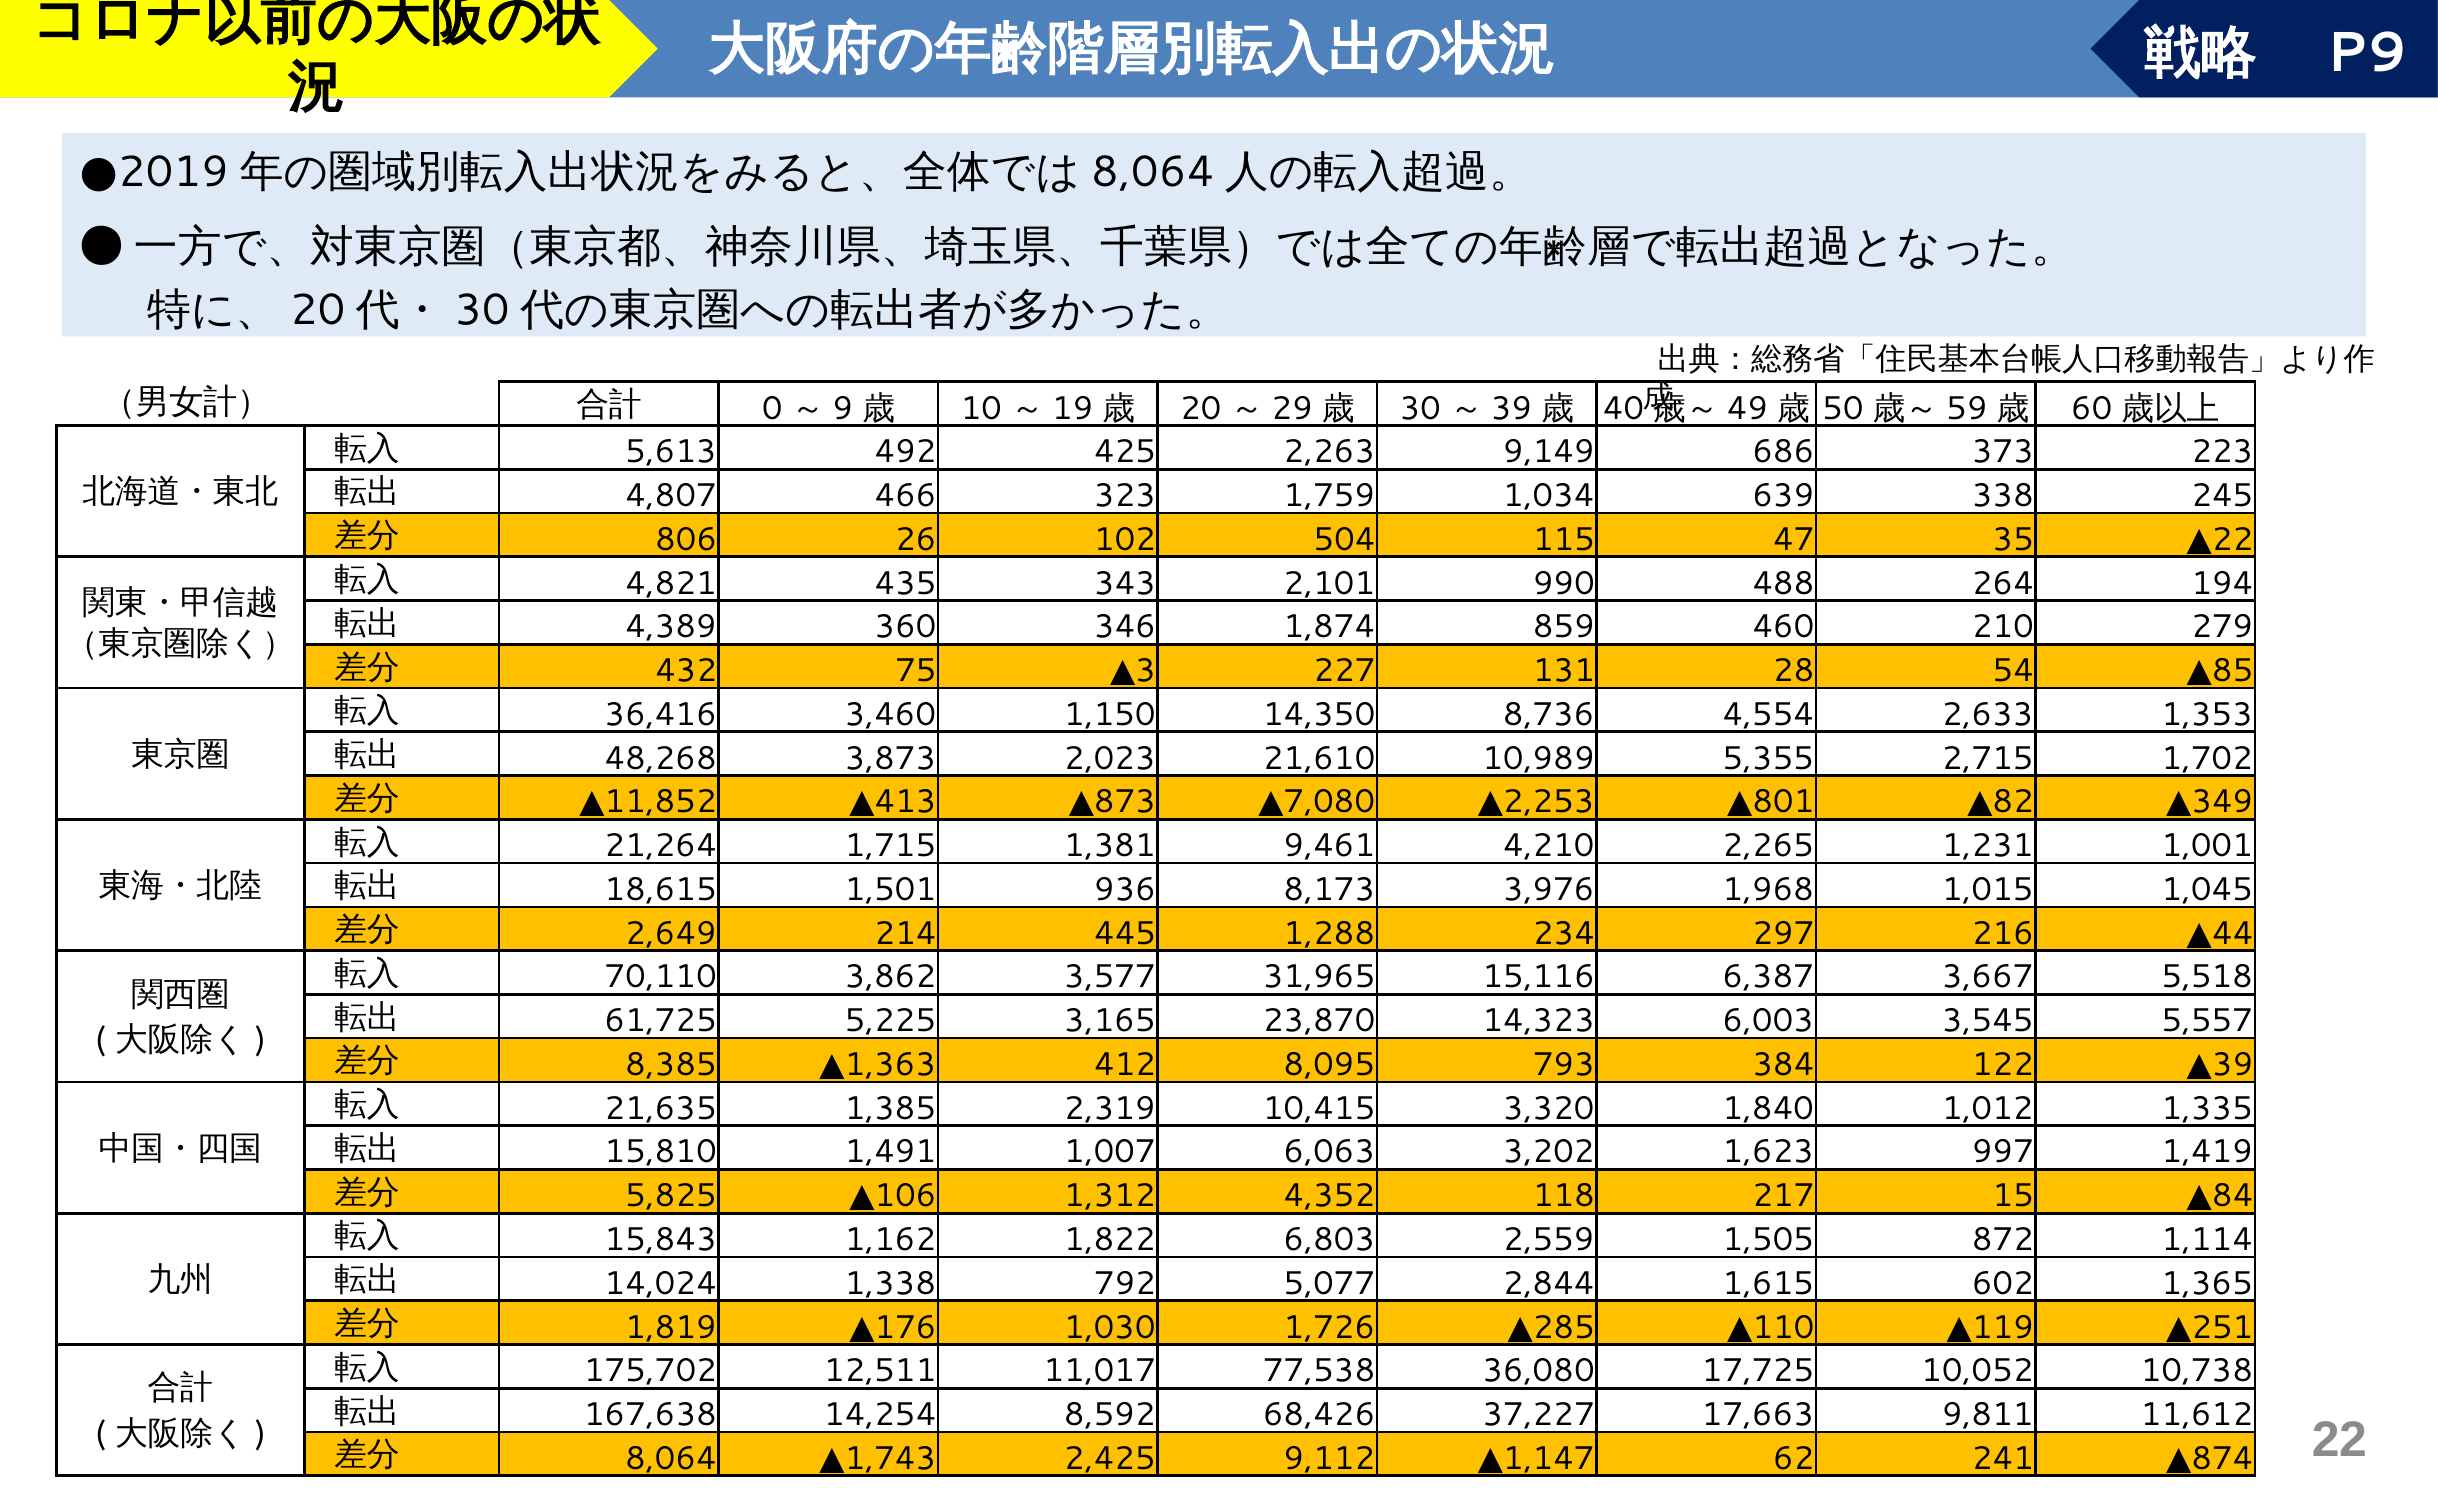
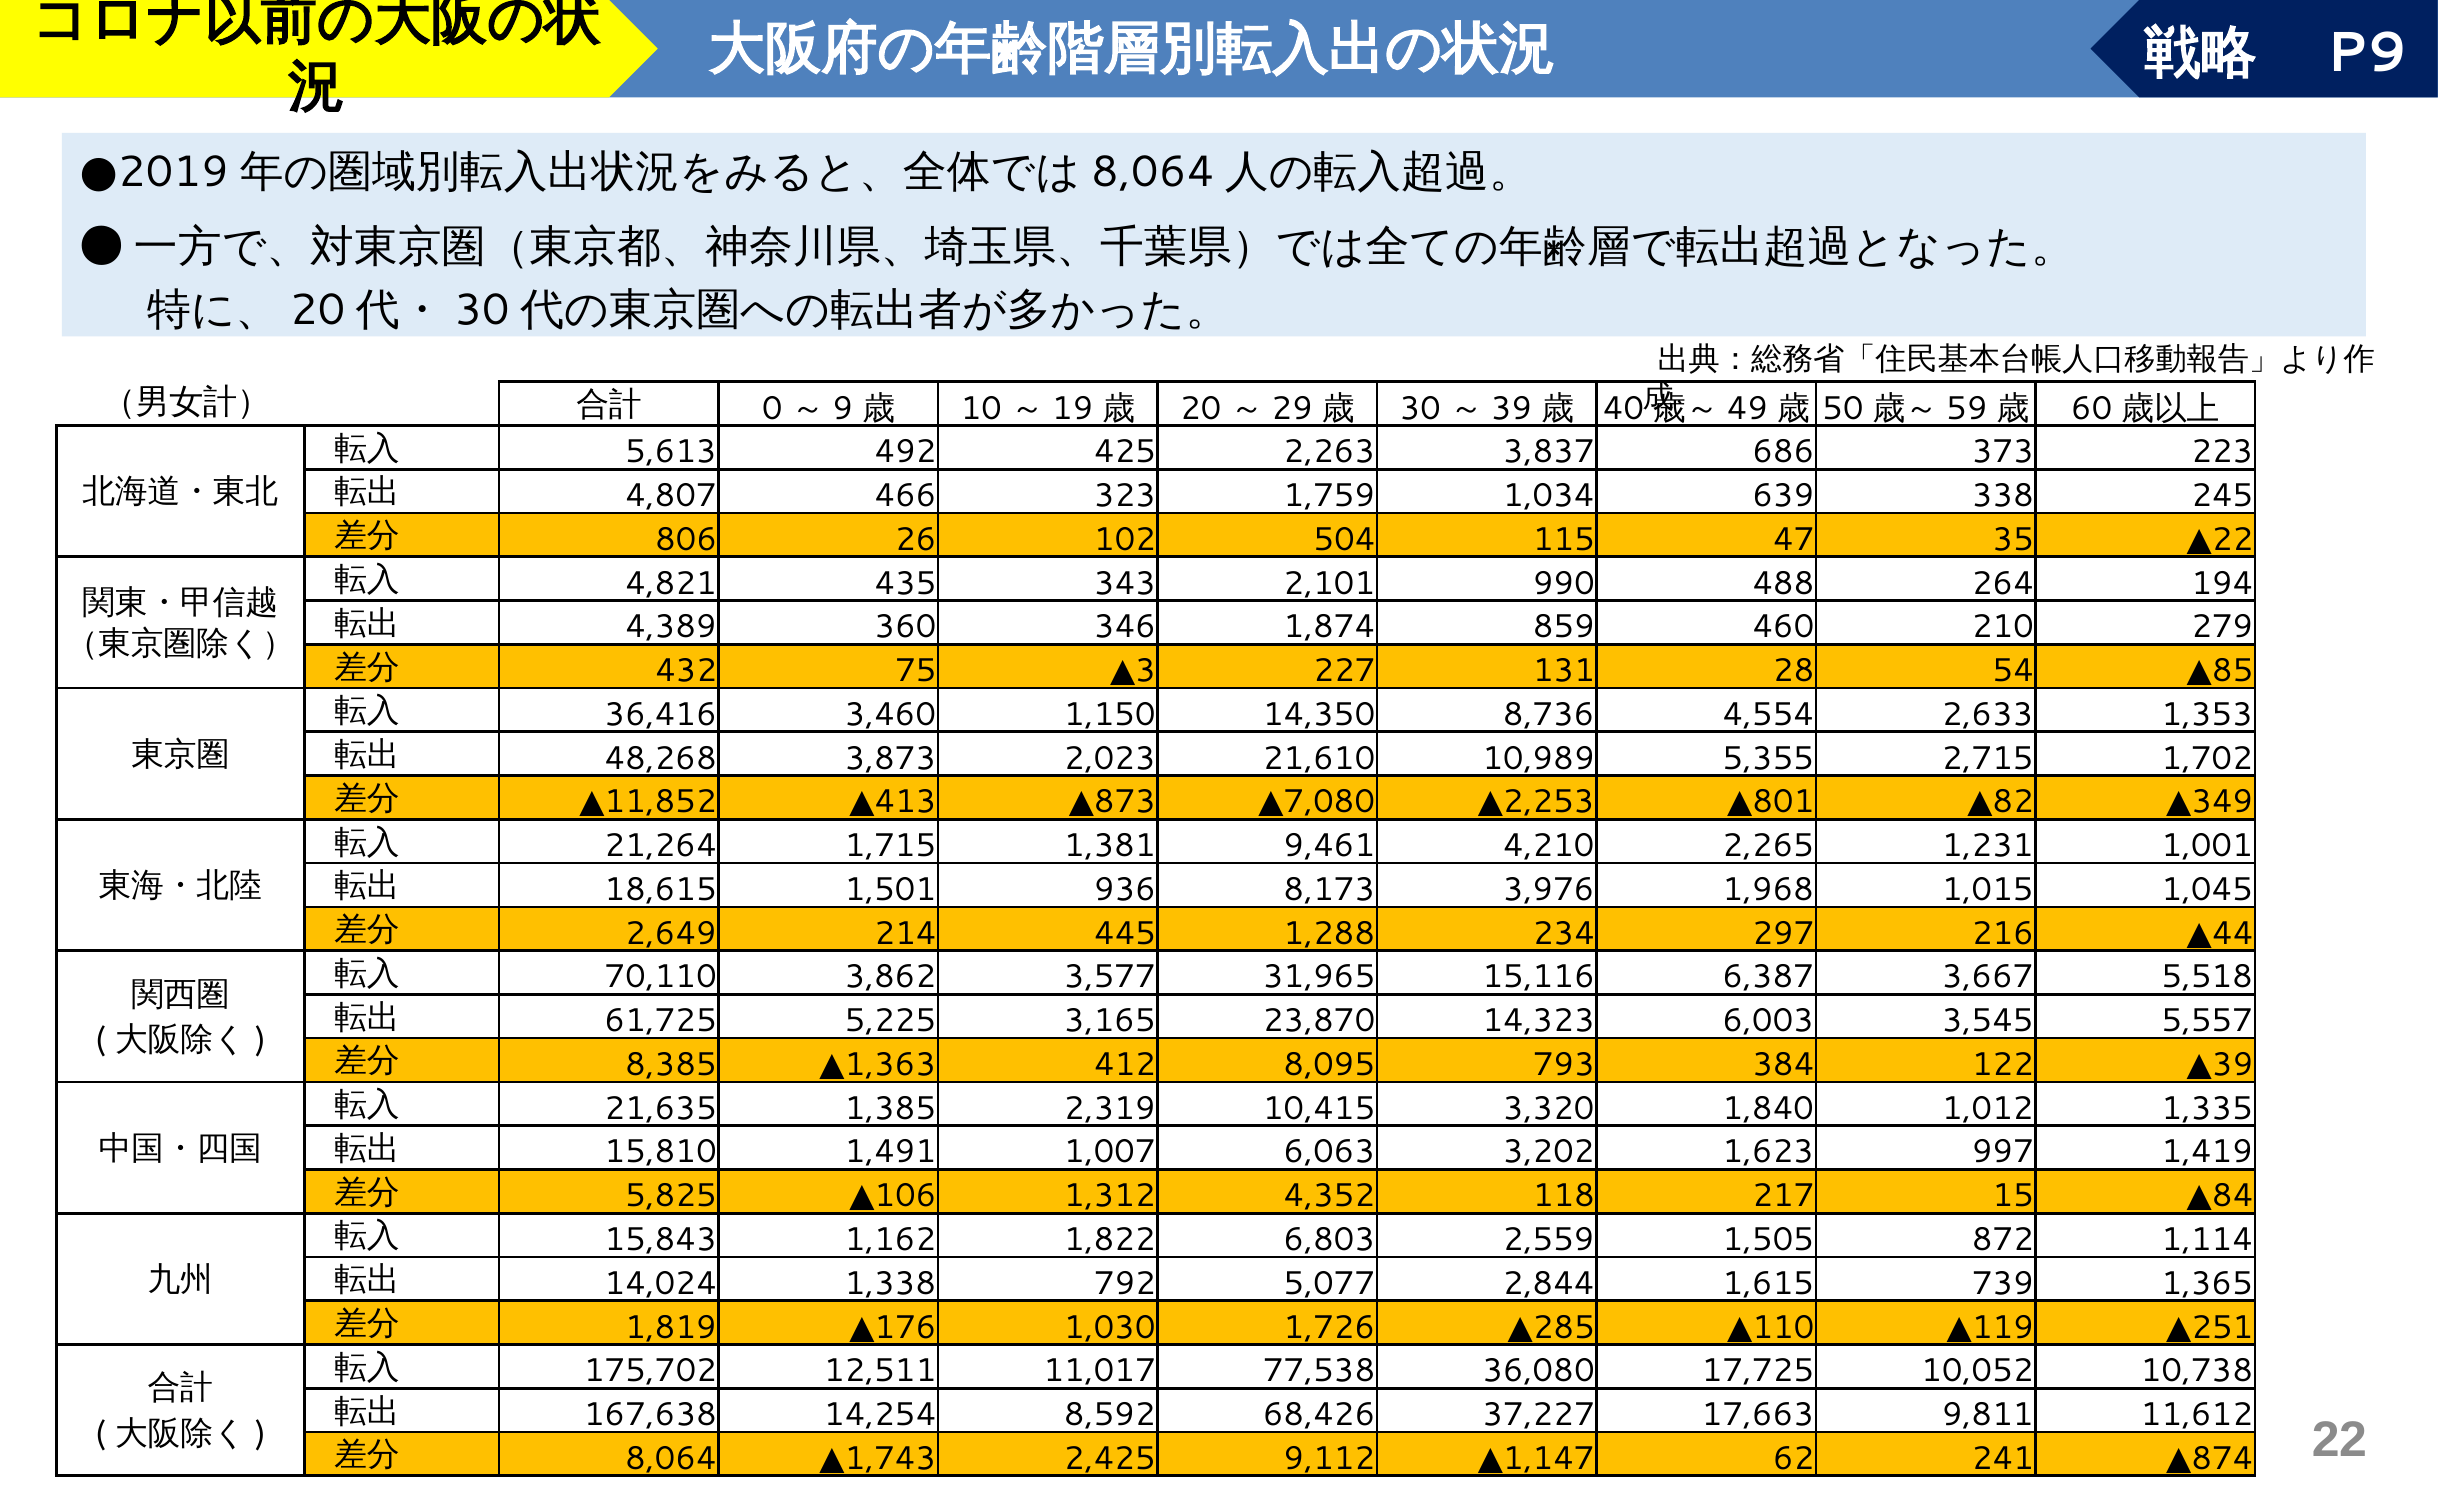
9,149: 9,149 -> 3,837 (1549, 452)
602: 602 -> 739 (2003, 1284)
